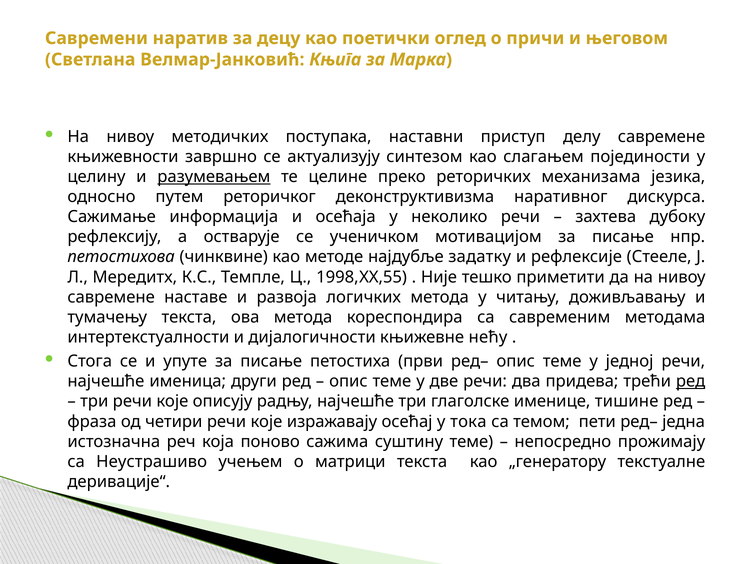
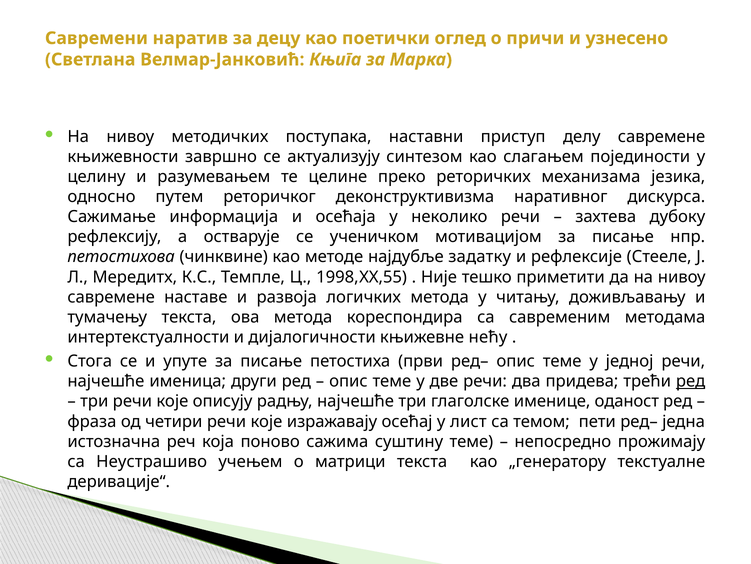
његовом: његовом -> узнесено (627, 38)
разумевањем underline: present -> none (214, 177)
тишине: тишине -> оданост (627, 401)
тока: тока -> лист (468, 421)
